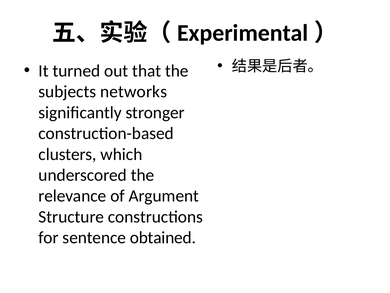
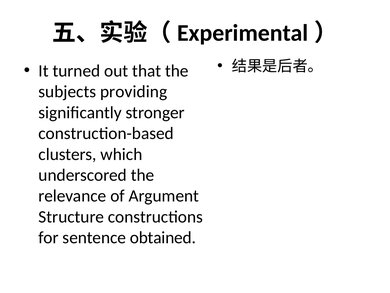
networks: networks -> providing (134, 92)
